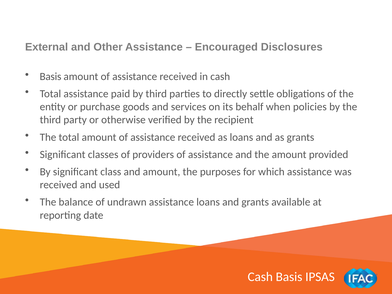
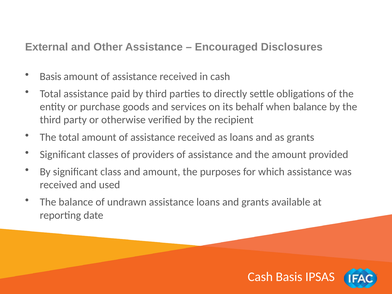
when policies: policies -> balance (310, 107)
